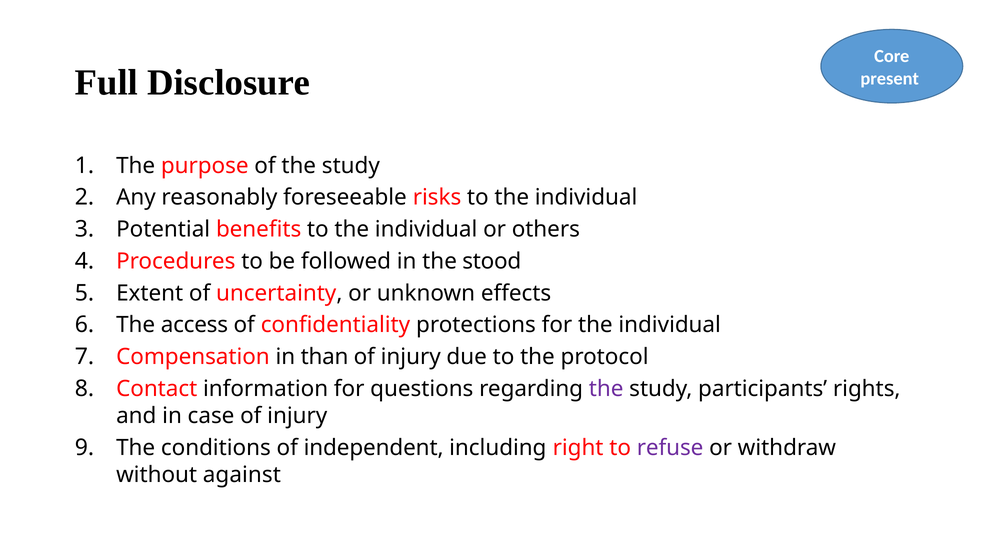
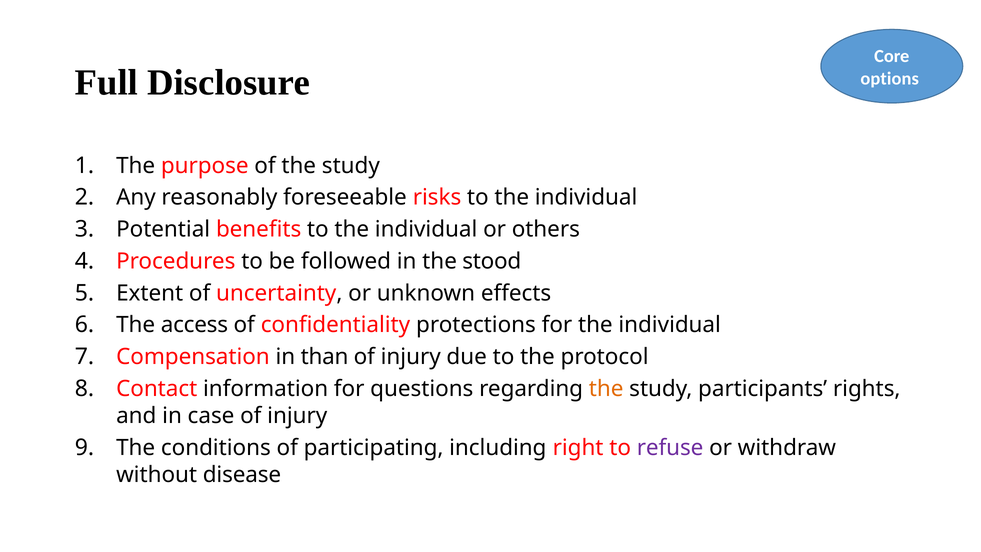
present: present -> options (890, 78)
the colour: purple -> orange (606, 389)
independent: independent -> participating (374, 447)
against: against -> disease (242, 474)
